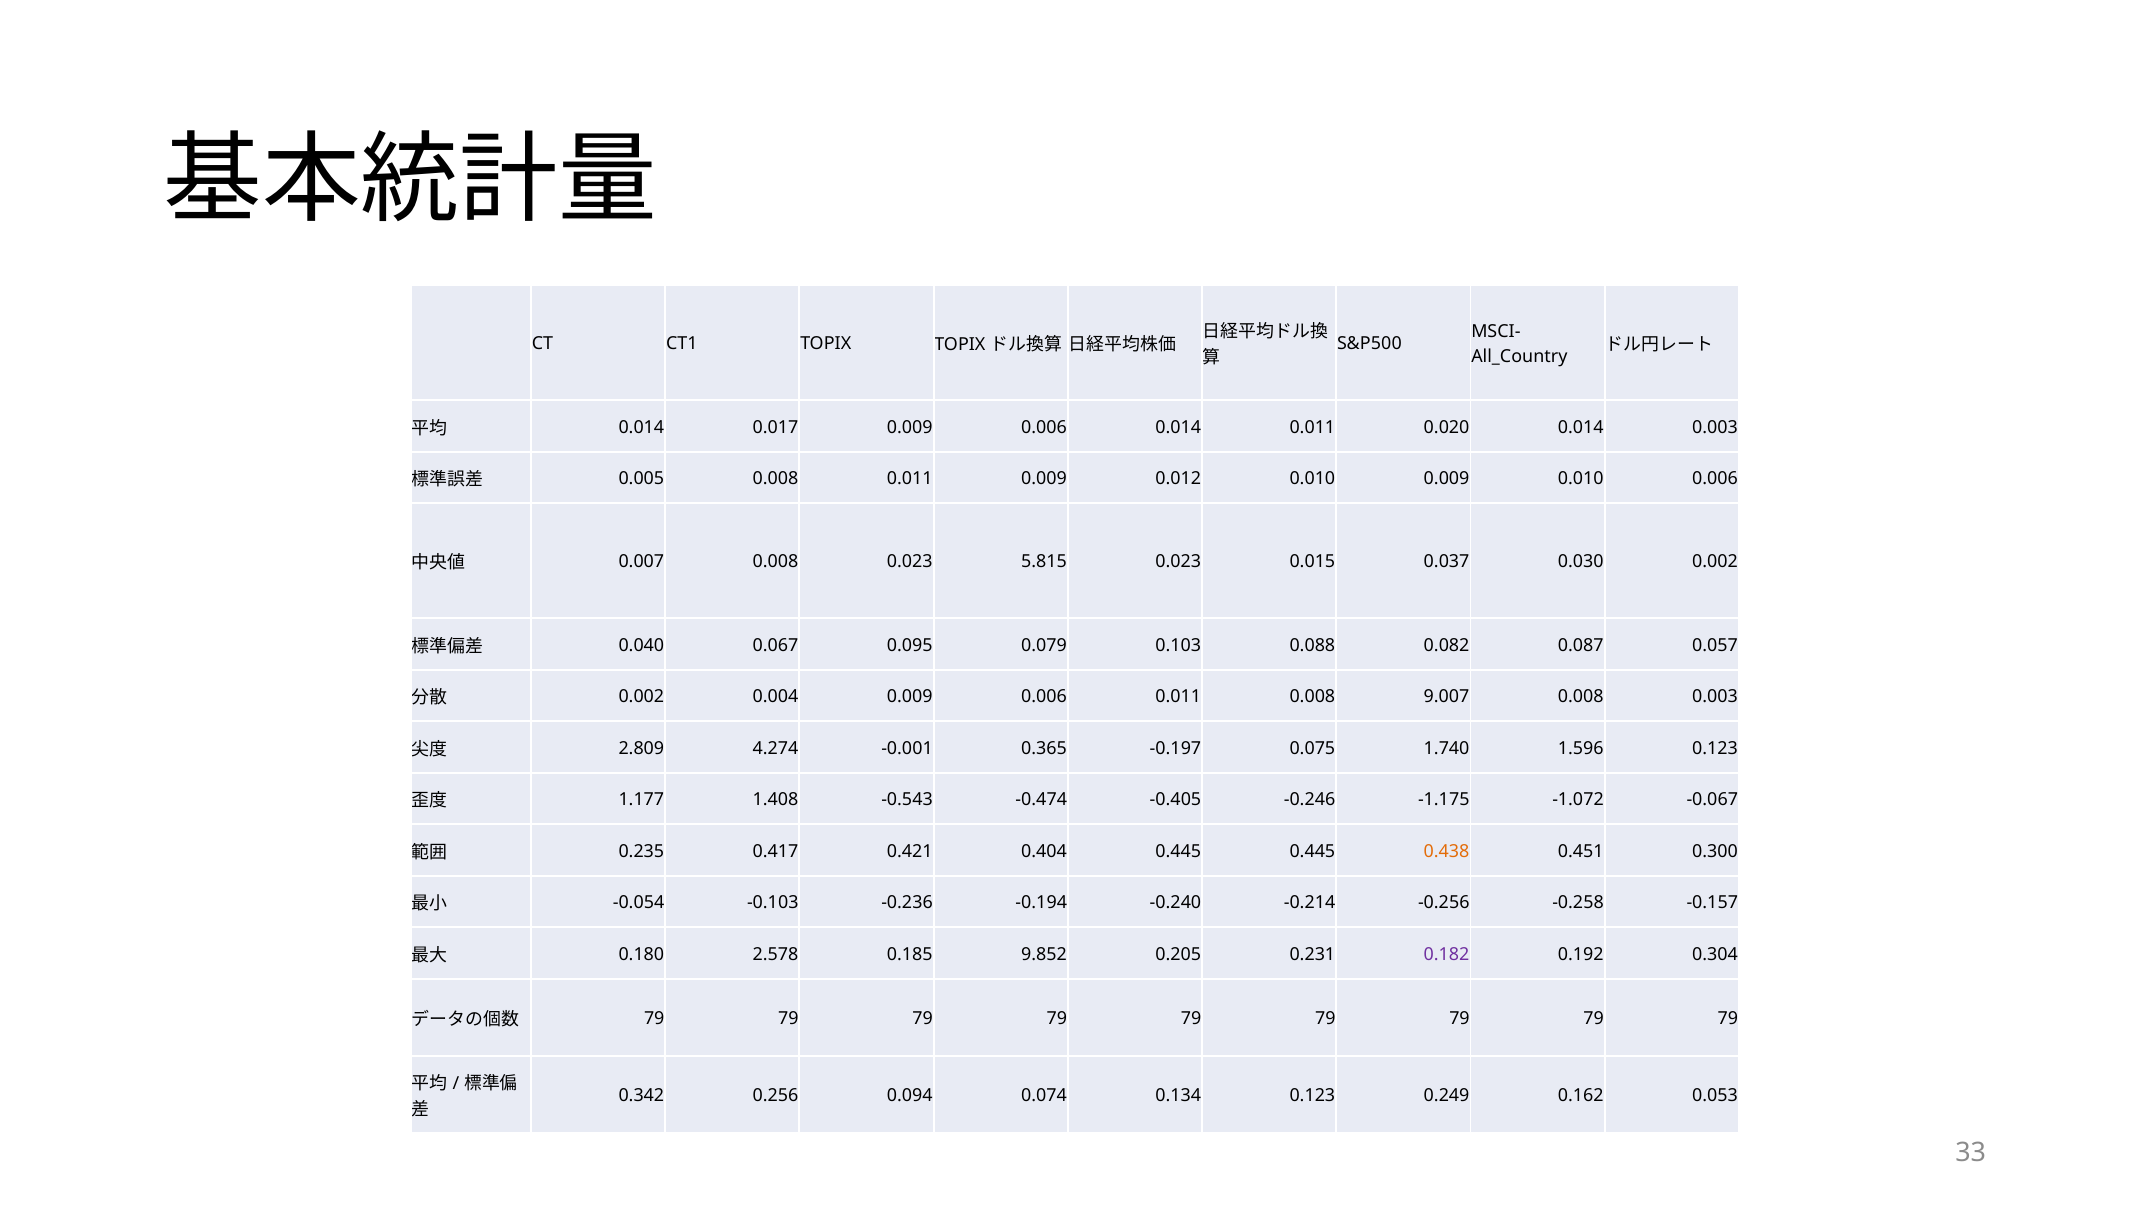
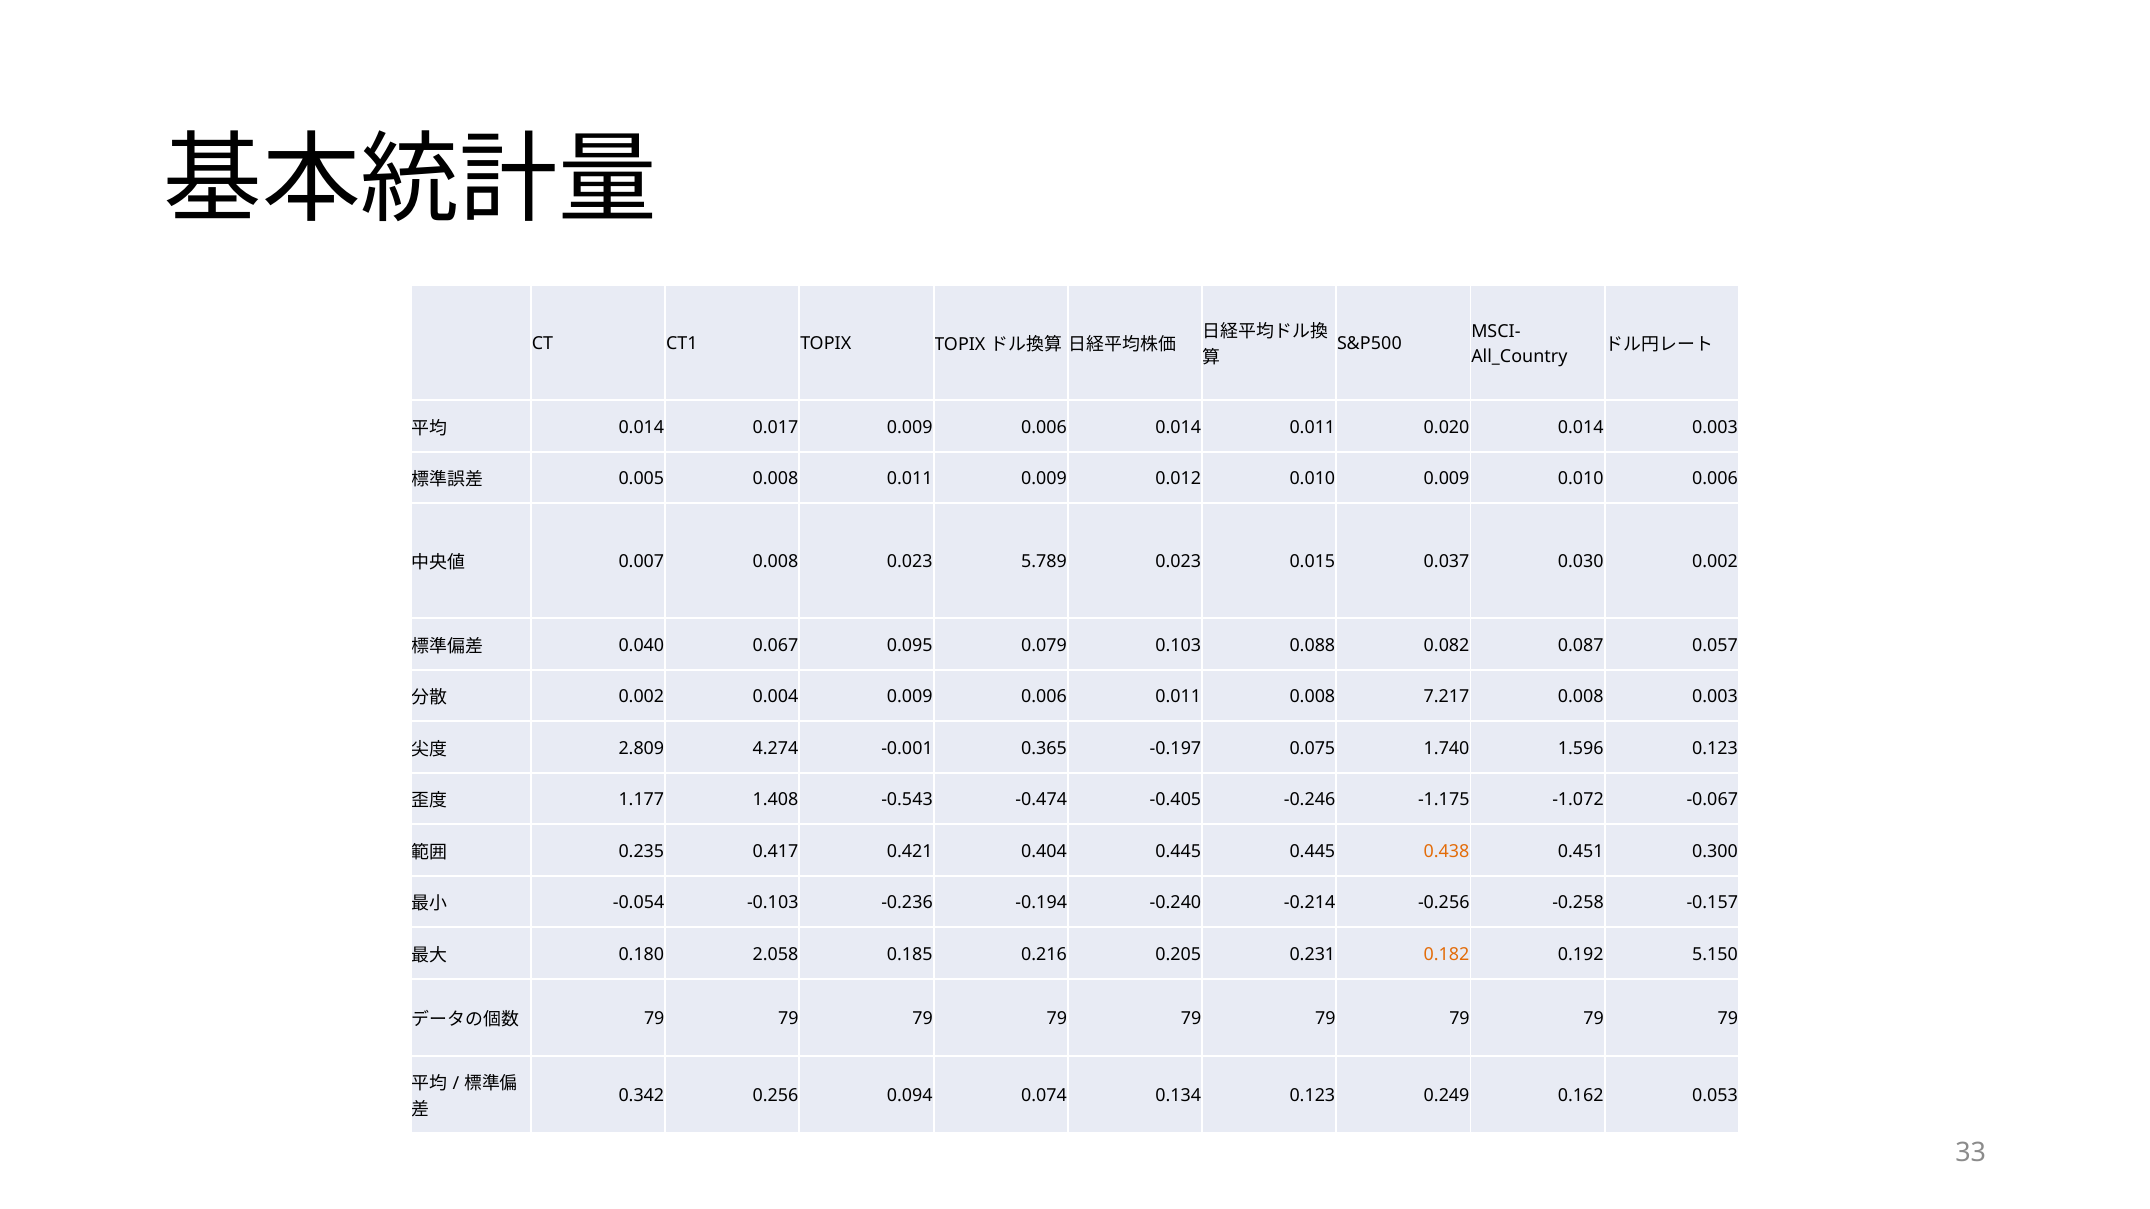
5.815: 5.815 -> 5.789 (1044, 562)
9.007: 9.007 -> 7.217 (1447, 697)
2.578: 2.578 -> 2.058 (776, 955)
9.852: 9.852 -> 0.216 (1044, 955)
0.182 colour: purple -> orange (1447, 955)
0.304: 0.304 -> 5.150 (1715, 955)
